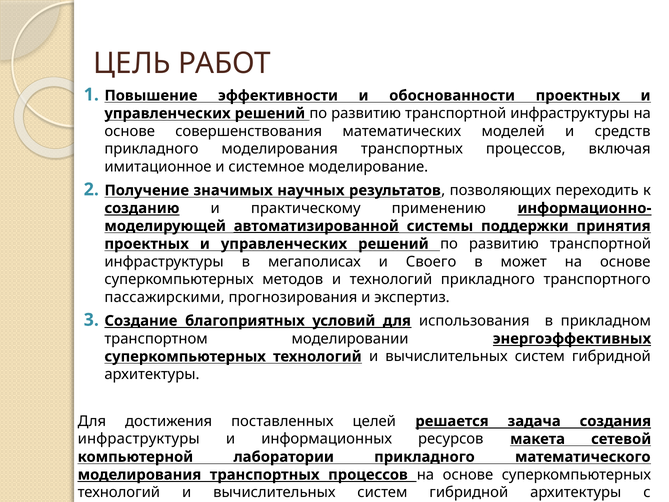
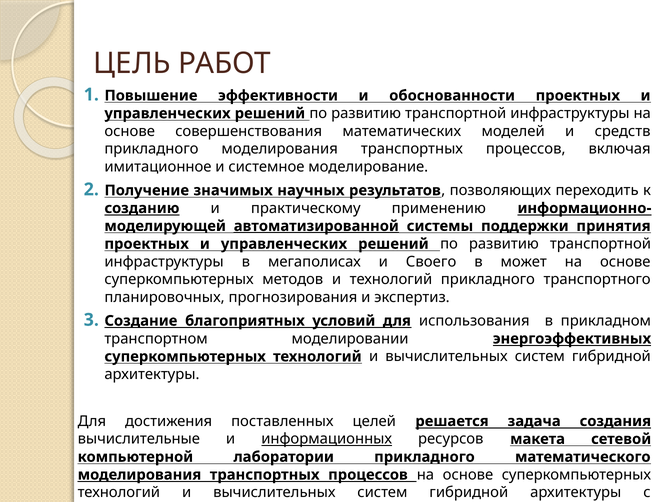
пассажирскими: пассажирскими -> планировочных (165, 297)
инфраструктуры: инфраструктуры -> вычислительные (139, 439)
информационных underline: none -> present (327, 439)
